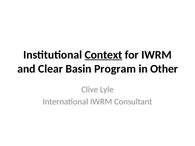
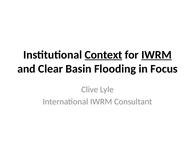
IWRM underline: none -> present (157, 55)
Program: Program -> Flooding (115, 69)
Other: Other -> Focus (164, 69)
